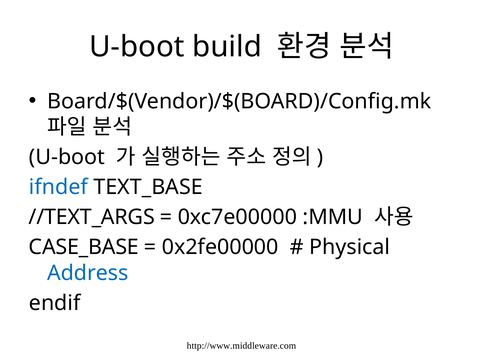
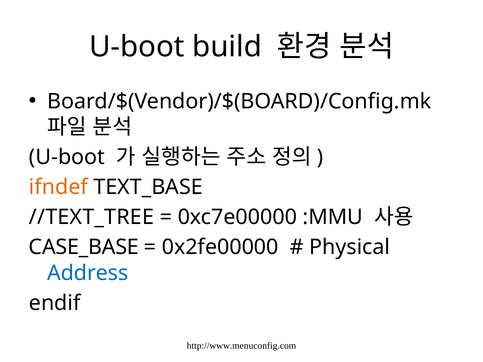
ifndef colour: blue -> orange (58, 187)
//TEXT_ARGS: //TEXT_ARGS -> //TEXT_TREE (92, 217)
http://www.middleware.com: http://www.middleware.com -> http://www.menuconfig.com (241, 346)
